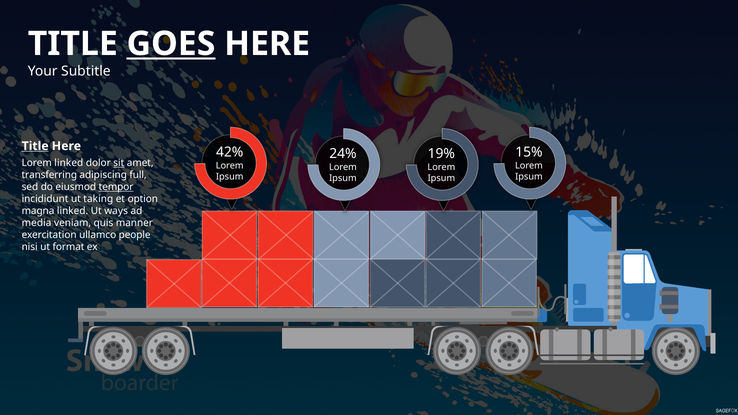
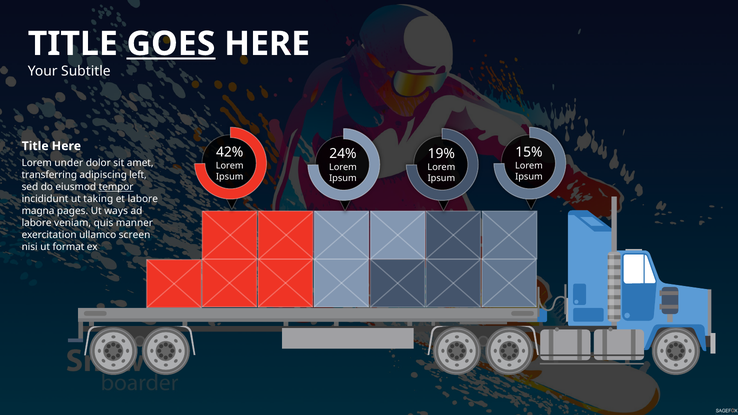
Title underline: present -> none (35, 146)
Lorem linked: linked -> under (69, 163)
sit underline: present -> none (119, 163)
full: full -> left (138, 175)
et option: option -> labore (143, 199)
magna linked: linked -> pages (73, 211)
media: media -> labore (37, 223)
people: people -> screen (135, 235)
